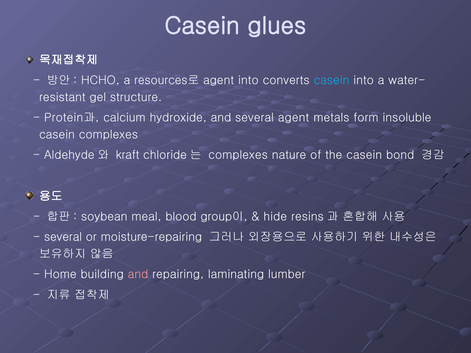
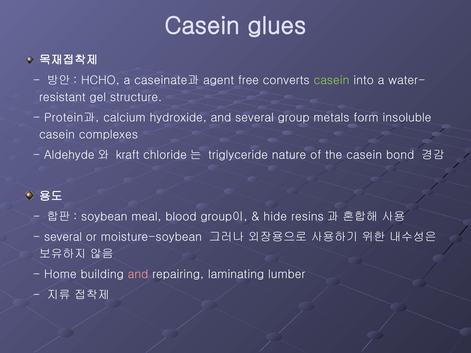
resources로: resources로 -> caseinate과 (167, 80)
agent into: into -> free (248, 80)
casein colour: light blue -> light green (331, 80)
several agent: agent -> group (294, 118)
complexes: complexes -> triglyceride (238, 155)
moisture-repairing: moisture-repairing -> moisture-soybean (151, 237)
